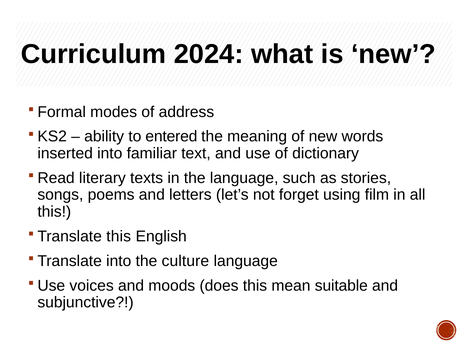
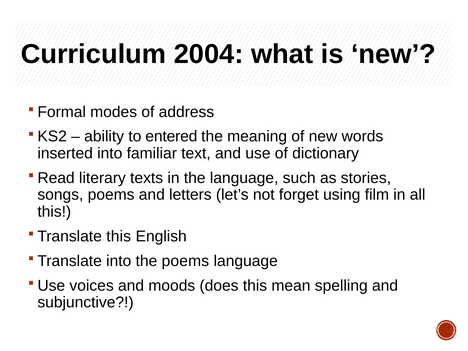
2024: 2024 -> 2004 (209, 54)
the culture: culture -> poems (185, 261)
suitable: suitable -> spelling (341, 286)
